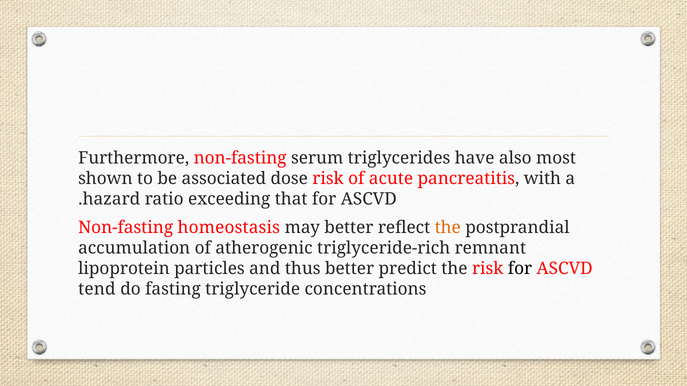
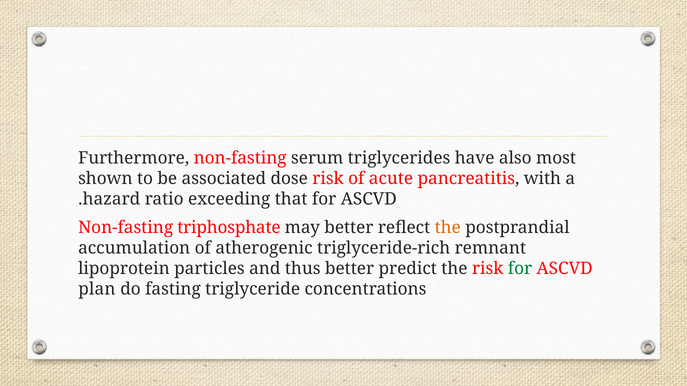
homeostasis: homeostasis -> triphosphate (229, 228)
for colour: black -> green (520, 269)
tend: tend -> plan (97, 290)
